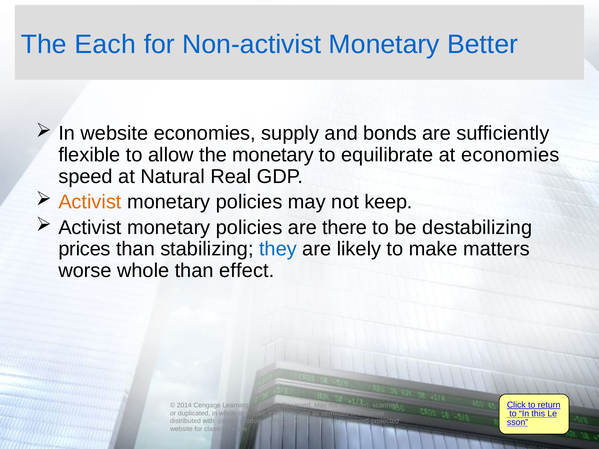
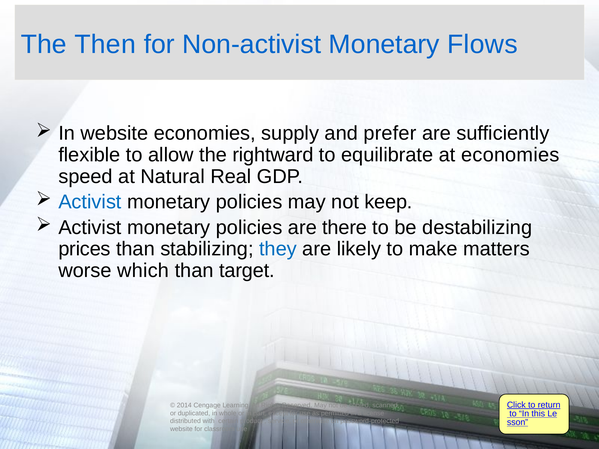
Each: Each -> Then (105, 44)
Better: Better -> Flows (482, 44)
bonds: bonds -> prefer (390, 133)
the monetary: monetary -> rightward (273, 155)
Activist colour: orange -> blue (90, 202)
worse whole: whole -> which (143, 271)
effect: effect -> target (247, 271)
